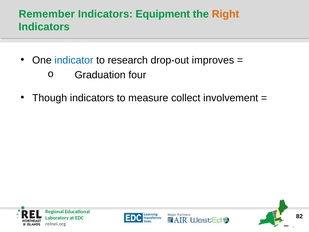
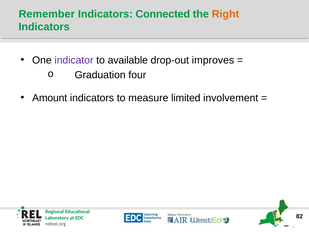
Equipment: Equipment -> Connected (163, 14)
indicator colour: blue -> purple (74, 60)
research: research -> available (128, 60)
Though: Though -> Amount (50, 98)
collect: collect -> limited (186, 98)
